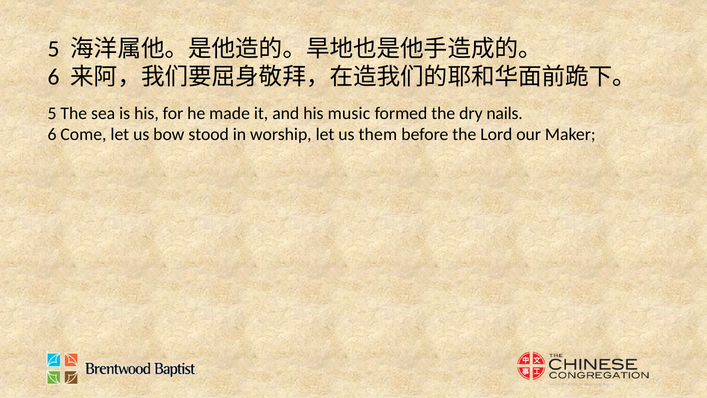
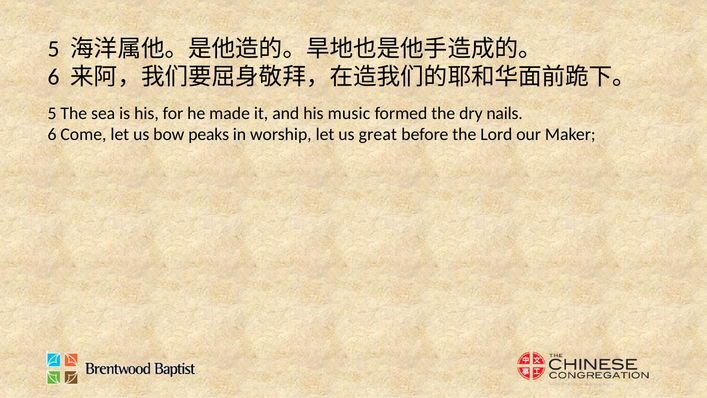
stood: stood -> peaks (209, 134)
them: them -> great (378, 134)
